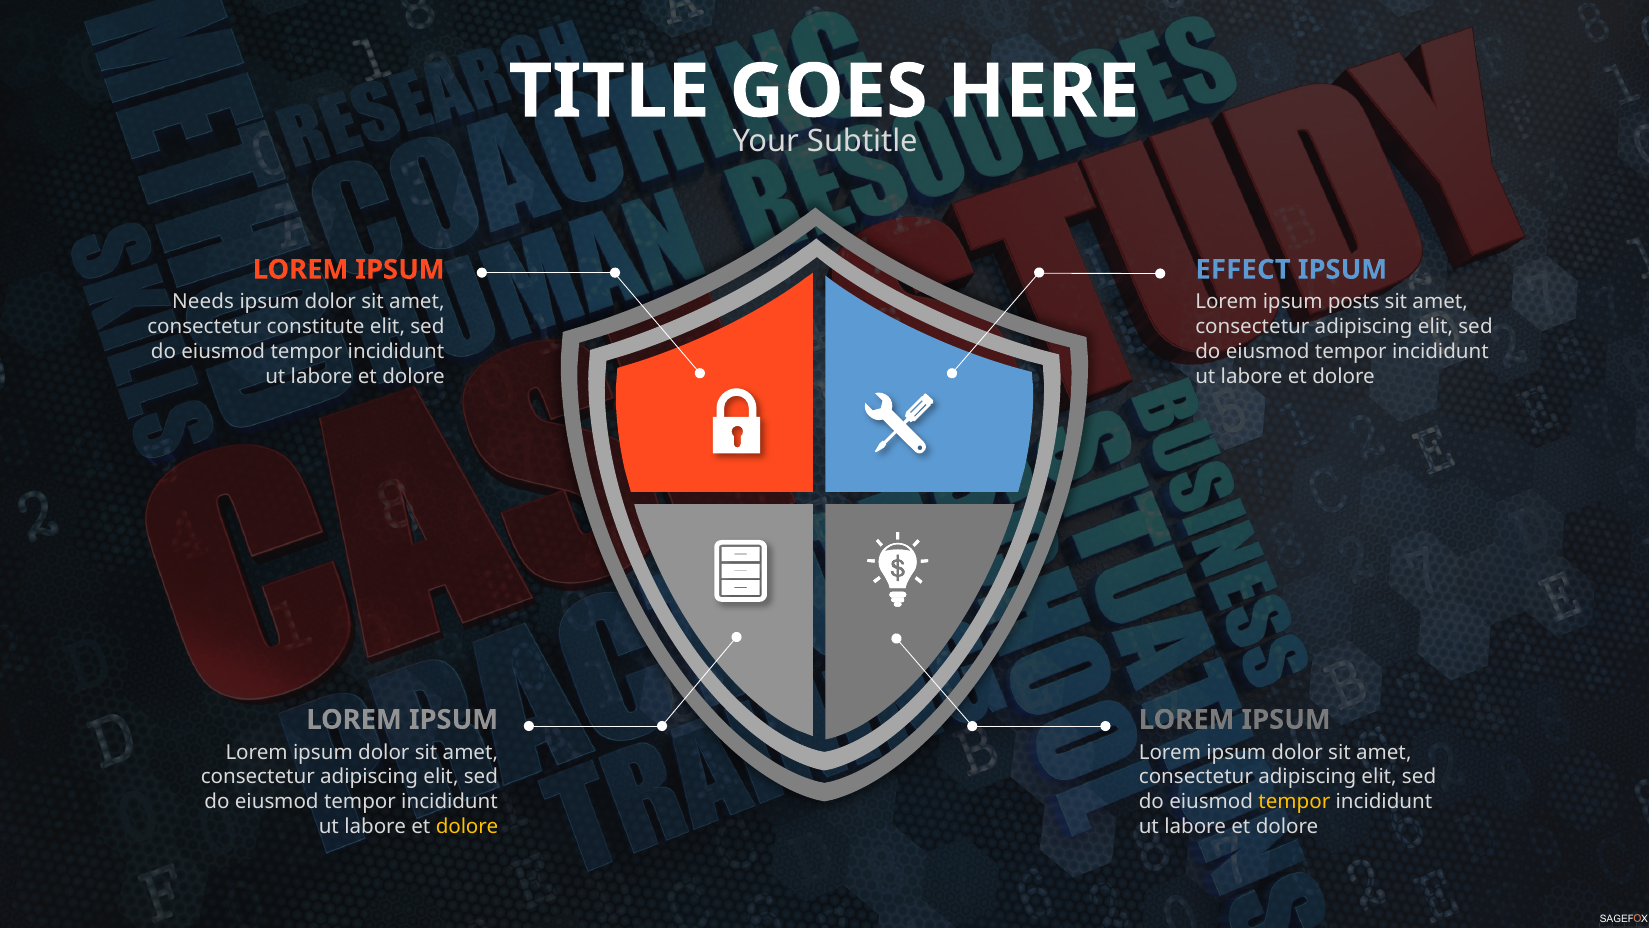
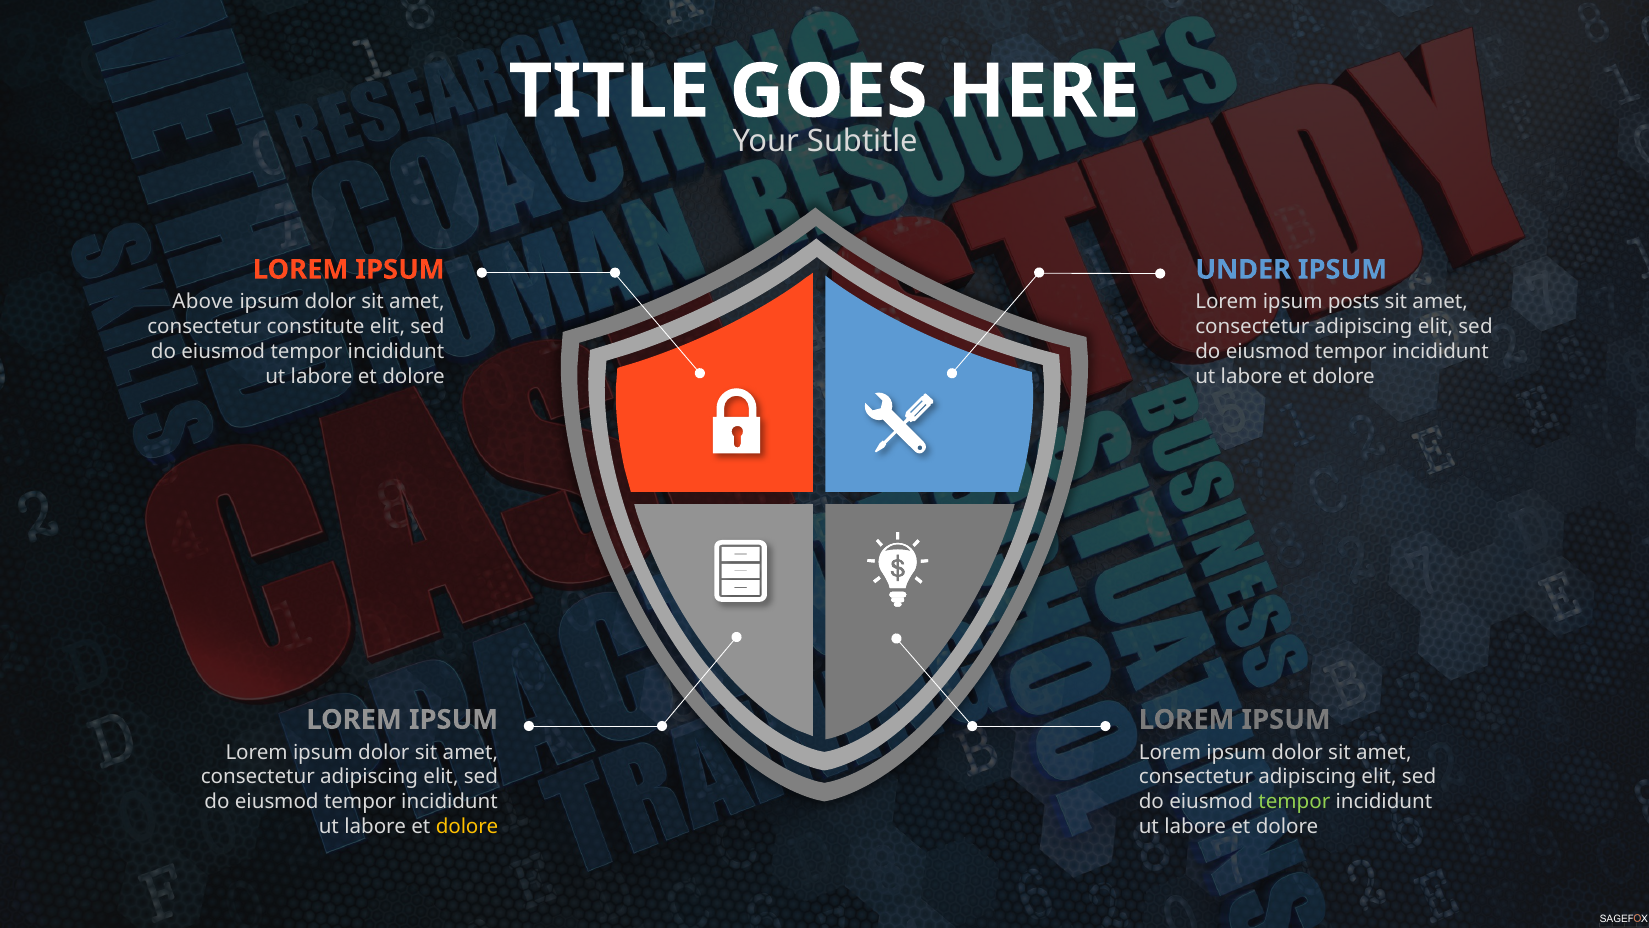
EFFECT: EFFECT -> UNDER (1243, 269)
Needs: Needs -> Above (203, 302)
tempor colour: yellow -> light green (1294, 801)
